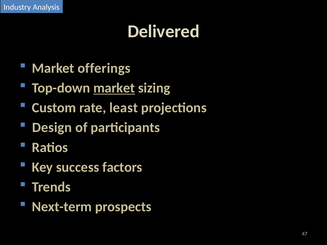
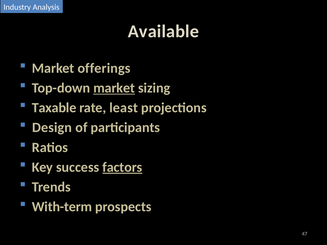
Delivered: Delivered -> Available (163, 32)
Custom: Custom -> Taxable (54, 108)
factors underline: none -> present (122, 167)
Next-term: Next-term -> With-term (62, 207)
